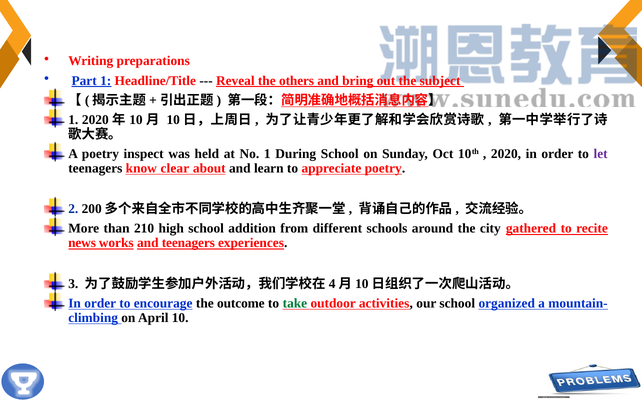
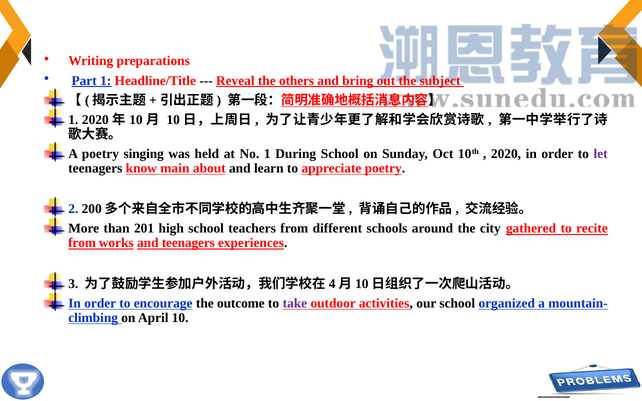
inspect: inspect -> singing (144, 154)
clear: clear -> main (175, 168)
210: 210 -> 201 (144, 229)
addition: addition -> teachers (252, 229)
news: news -> from (82, 243)
take colour: green -> purple (295, 304)
